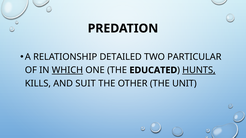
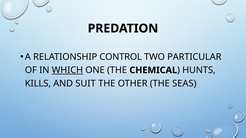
DETAILED: DETAILED -> CONTROL (121, 57)
EDUCATED: EDUCATED -> CHEMICAL (153, 70)
HUNTS underline: present -> none (199, 70)
UNIT: UNIT -> SEAS (184, 84)
